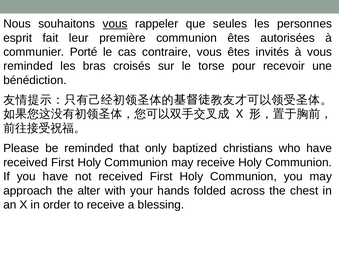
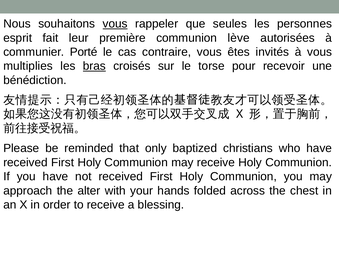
communion êtes: êtes -> lève (239, 38)
reminded: reminded -> multiplies (28, 66)
bras underline: none -> present (94, 66)
